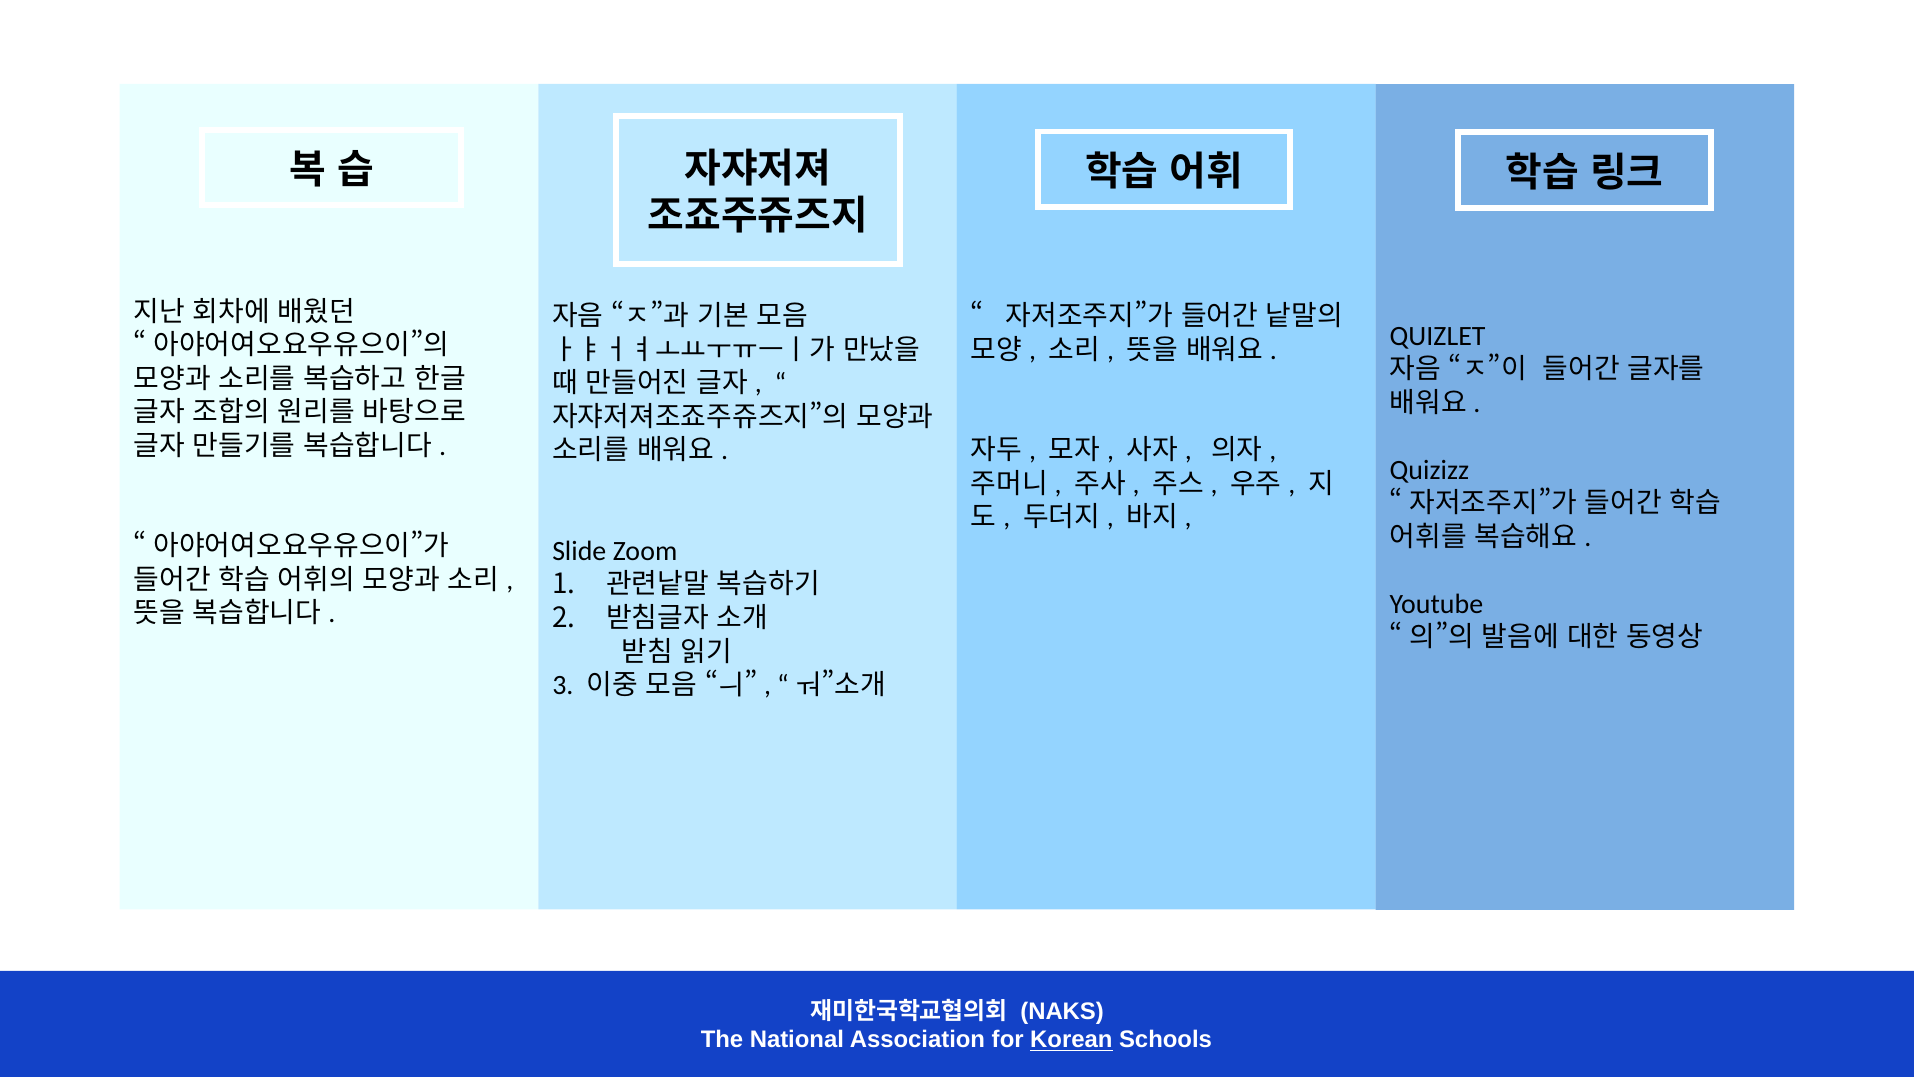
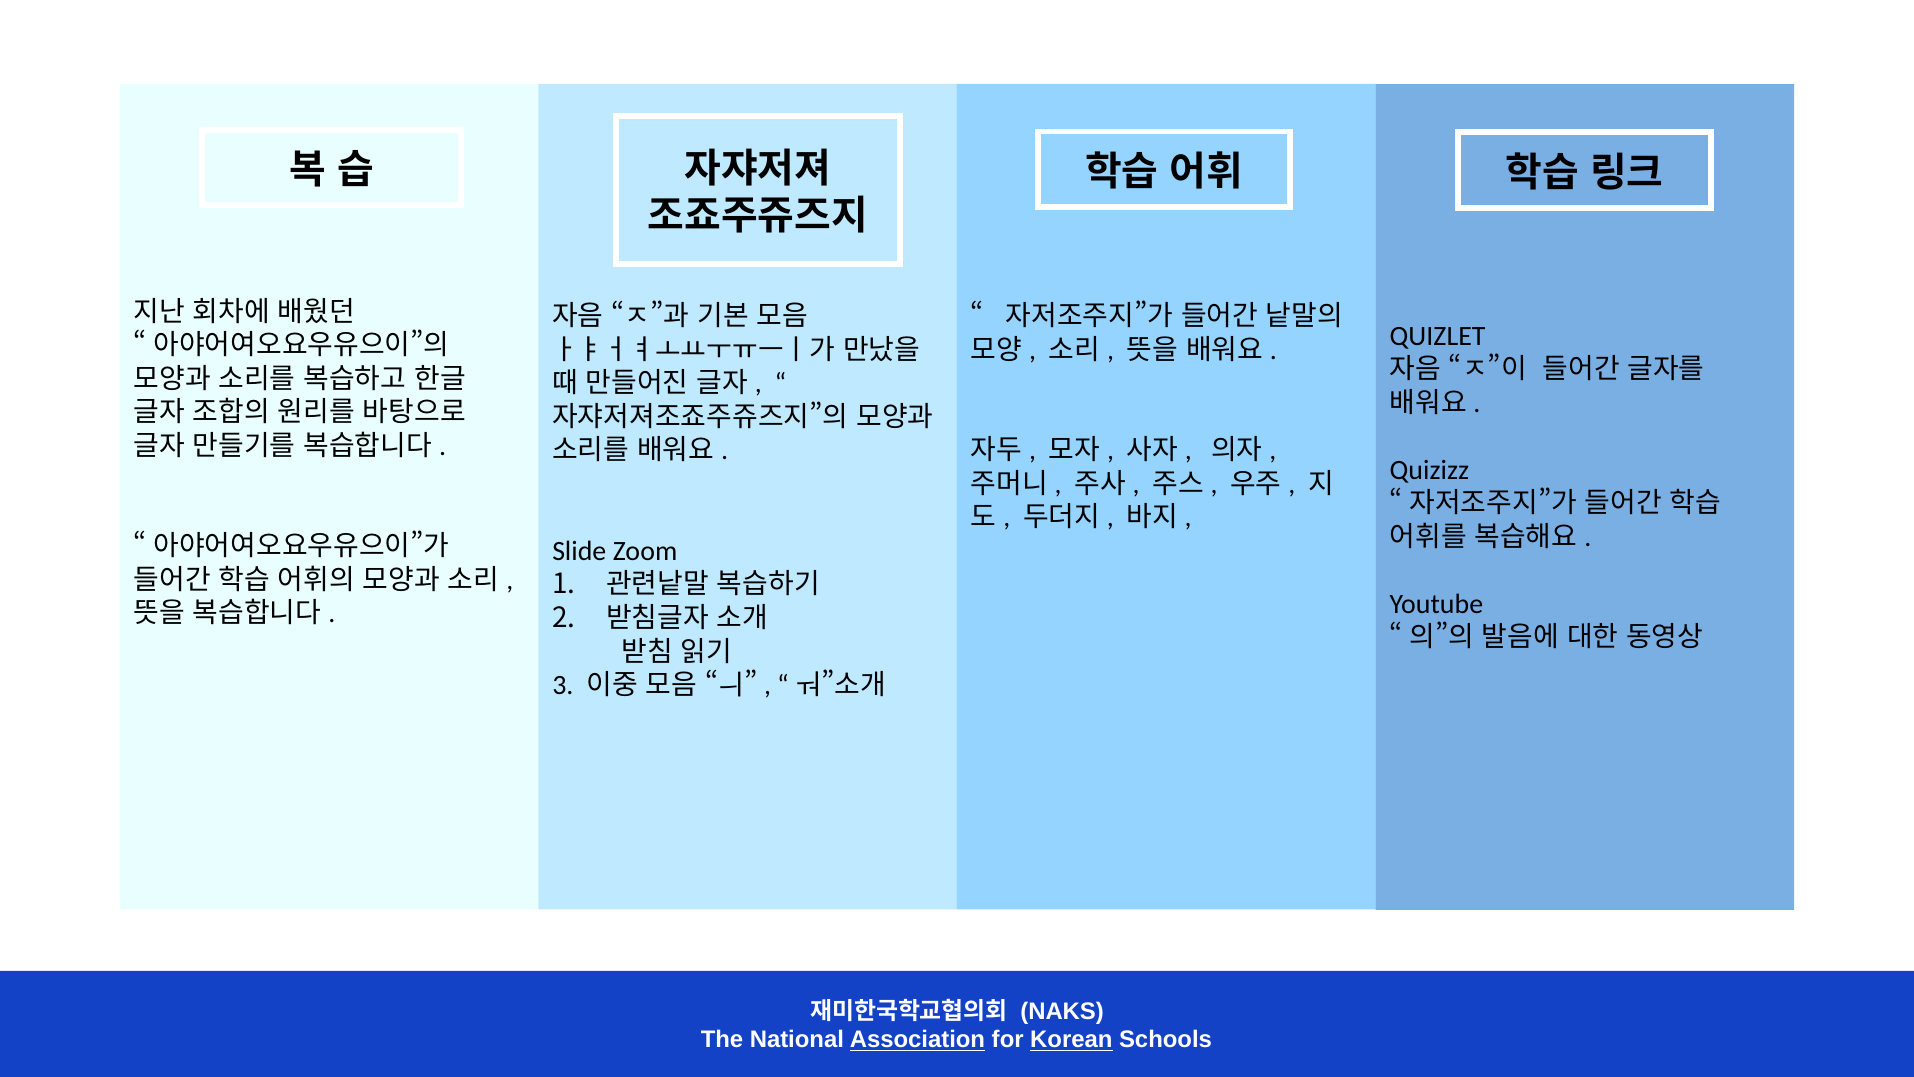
Association underline: none -> present (917, 1040)
